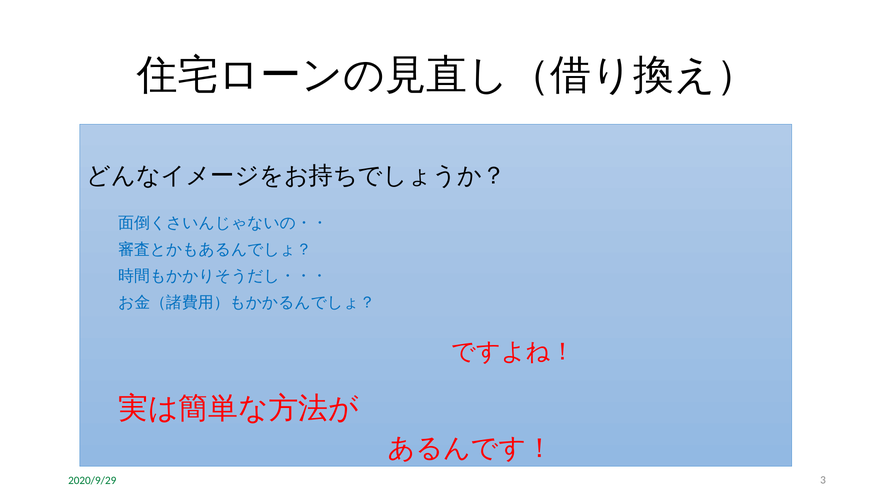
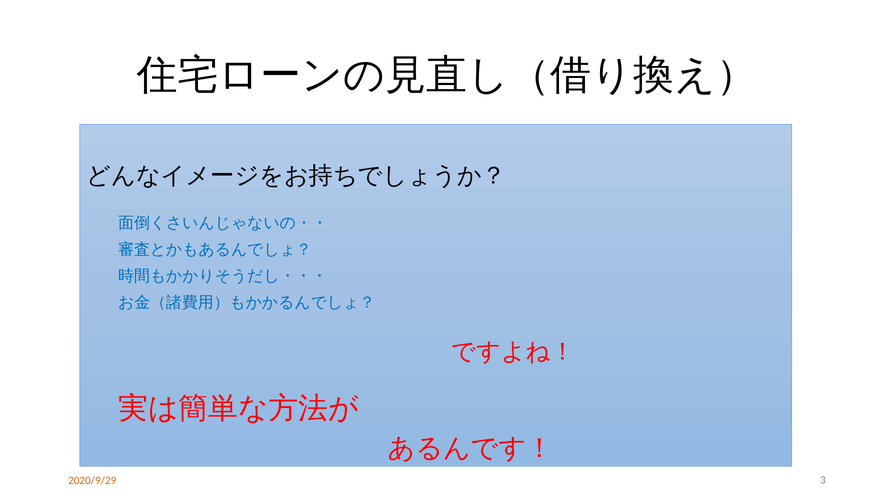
2020/9/29 colour: green -> orange (92, 480)
